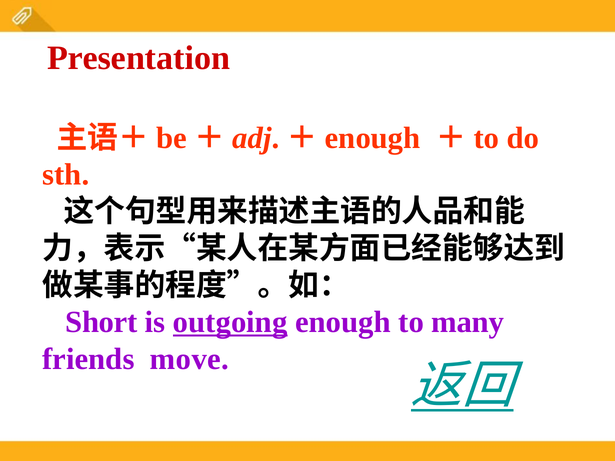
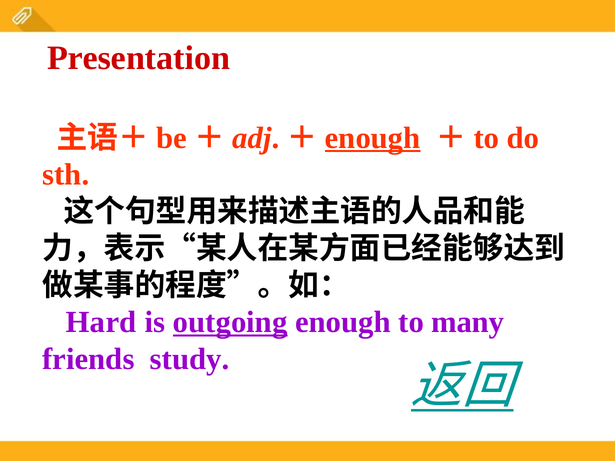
enough underline: none -> present (373, 138)
Short: Short -> Hard (101, 322)
move: move -> study (190, 359)
